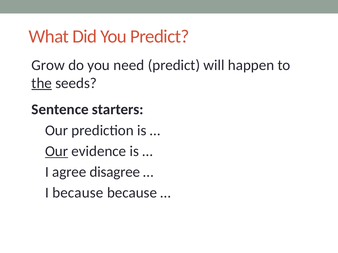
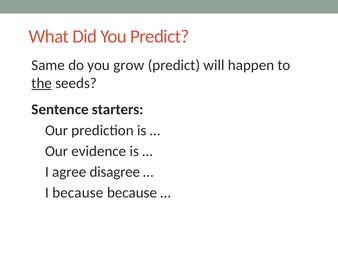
Grow: Grow -> Same (48, 65)
need: need -> grow (129, 65)
Our underline: present -> none (57, 151)
